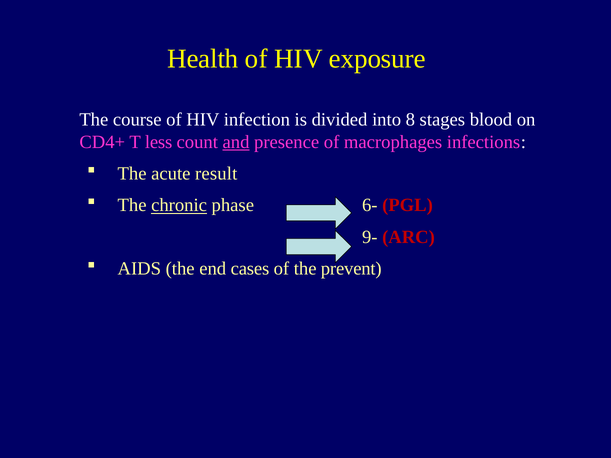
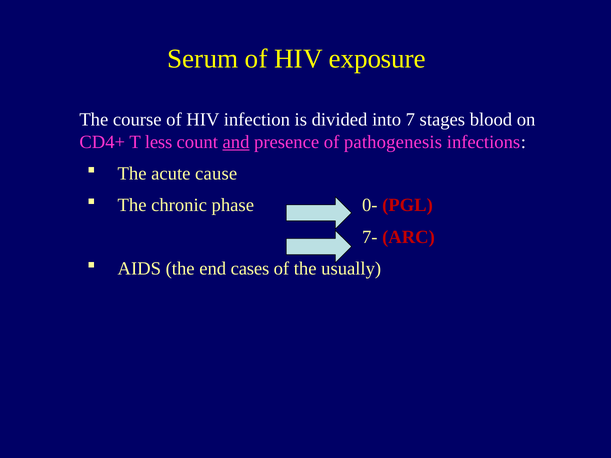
Health: Health -> Serum (203, 59)
8: 8 -> 7 (410, 120)
macrophages: macrophages -> pathogenesis (393, 142)
result: result -> cause (216, 174)
chronic underline: present -> none (179, 205)
6-: 6- -> 0- (370, 205)
9-: 9- -> 7- (370, 237)
prevent: prevent -> usually (351, 269)
